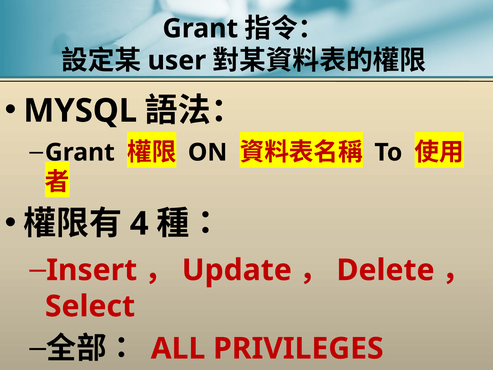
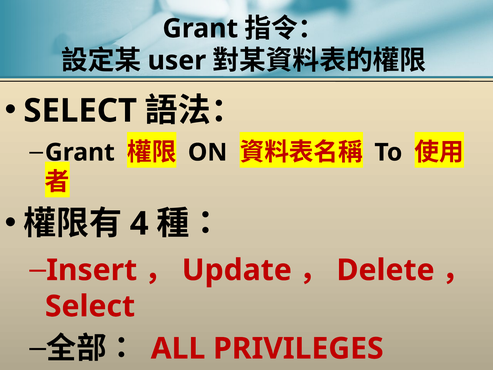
MYSQL: MYSQL -> SELECT (80, 111)
